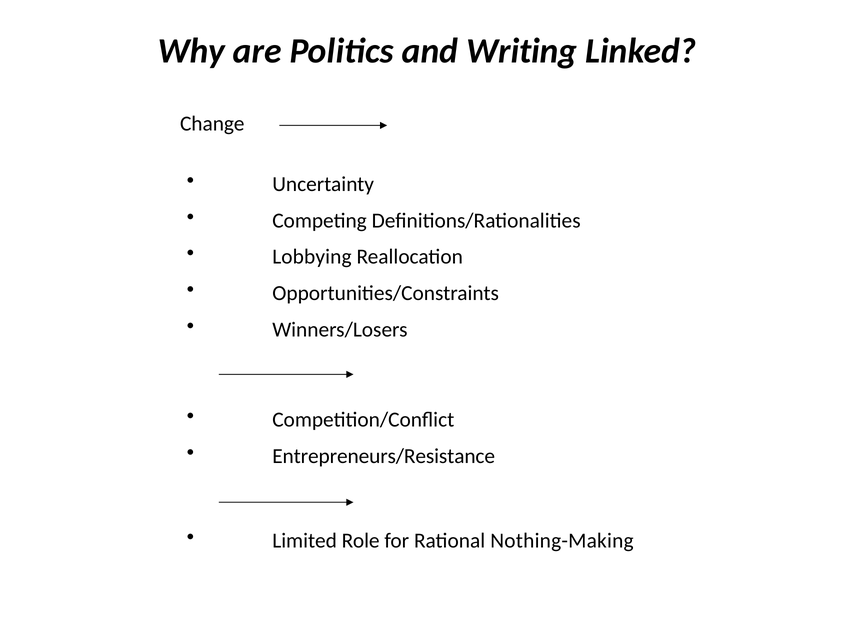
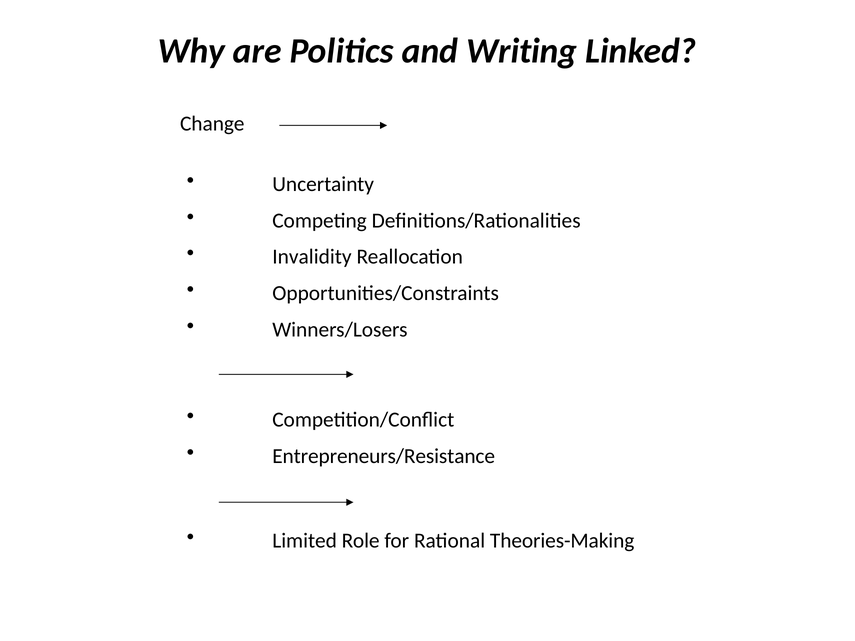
Lobbying: Lobbying -> Invalidity (312, 257)
Nothing-Making: Nothing-Making -> Theories-Making (562, 541)
